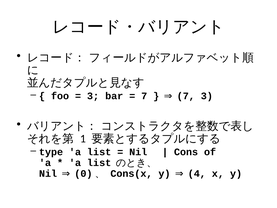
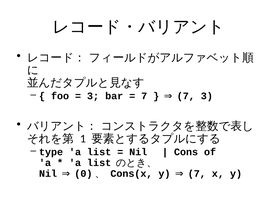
4: 4 -> 7 (197, 173)
